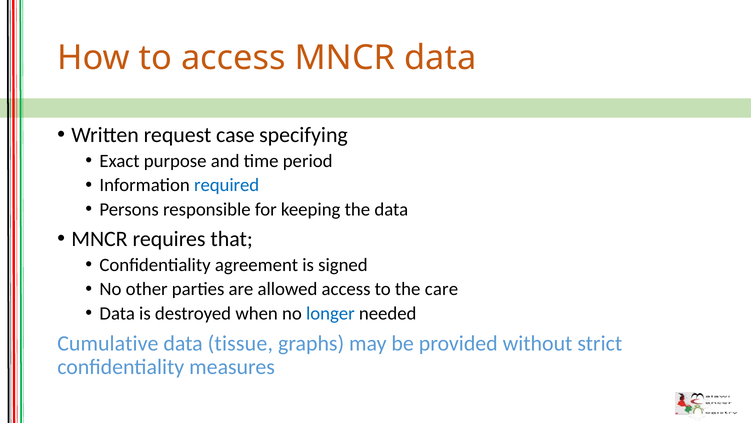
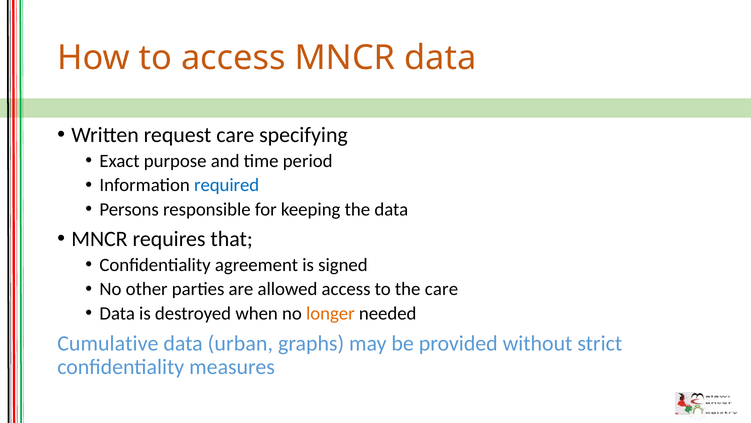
request case: case -> care (235, 135)
longer colour: blue -> orange (330, 313)
tissue: tissue -> urban (240, 343)
